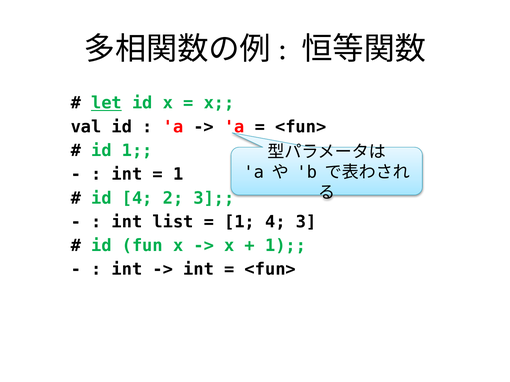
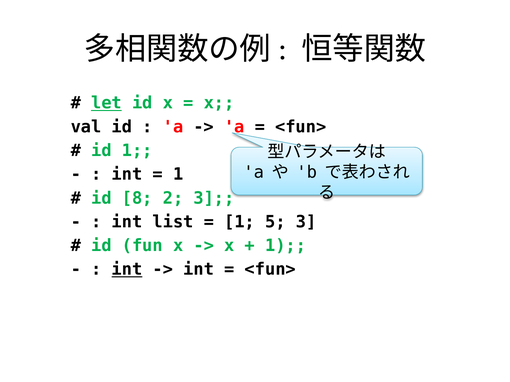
id 4: 4 -> 8 (137, 198)
1 4: 4 -> 5 (275, 222)
int underline: none -> present (127, 270)
